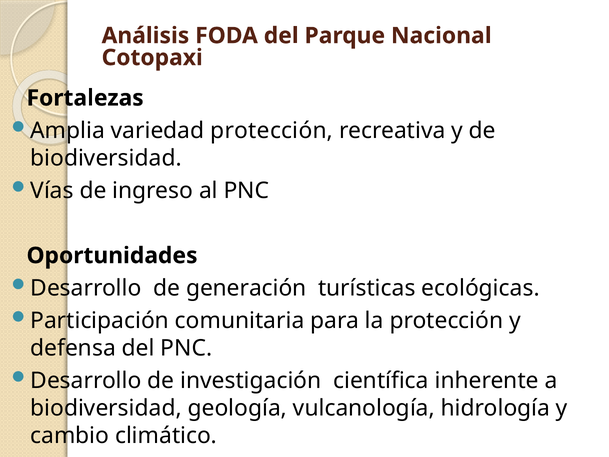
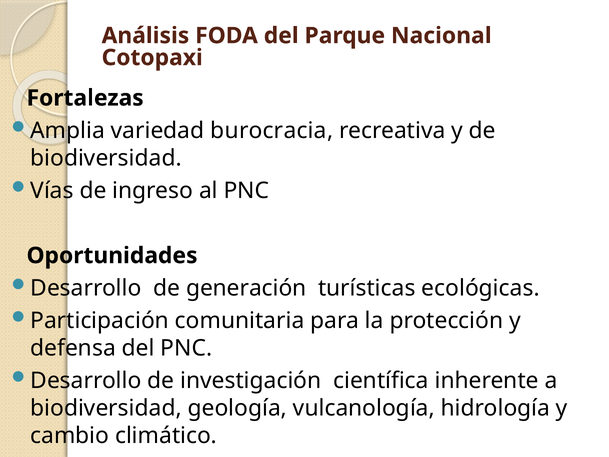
variedad protección: protección -> burocracia (272, 131)
